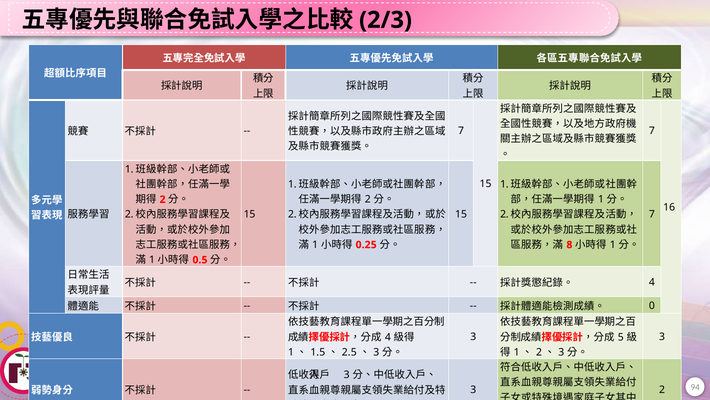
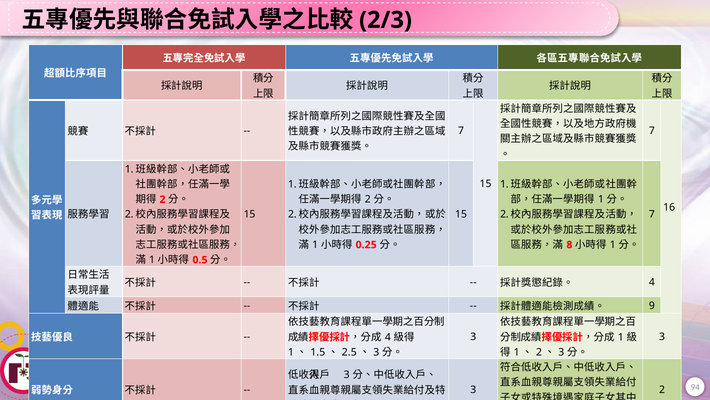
0: 0 -> 9 (652, 305)
5: 5 -> 1 (621, 337)
